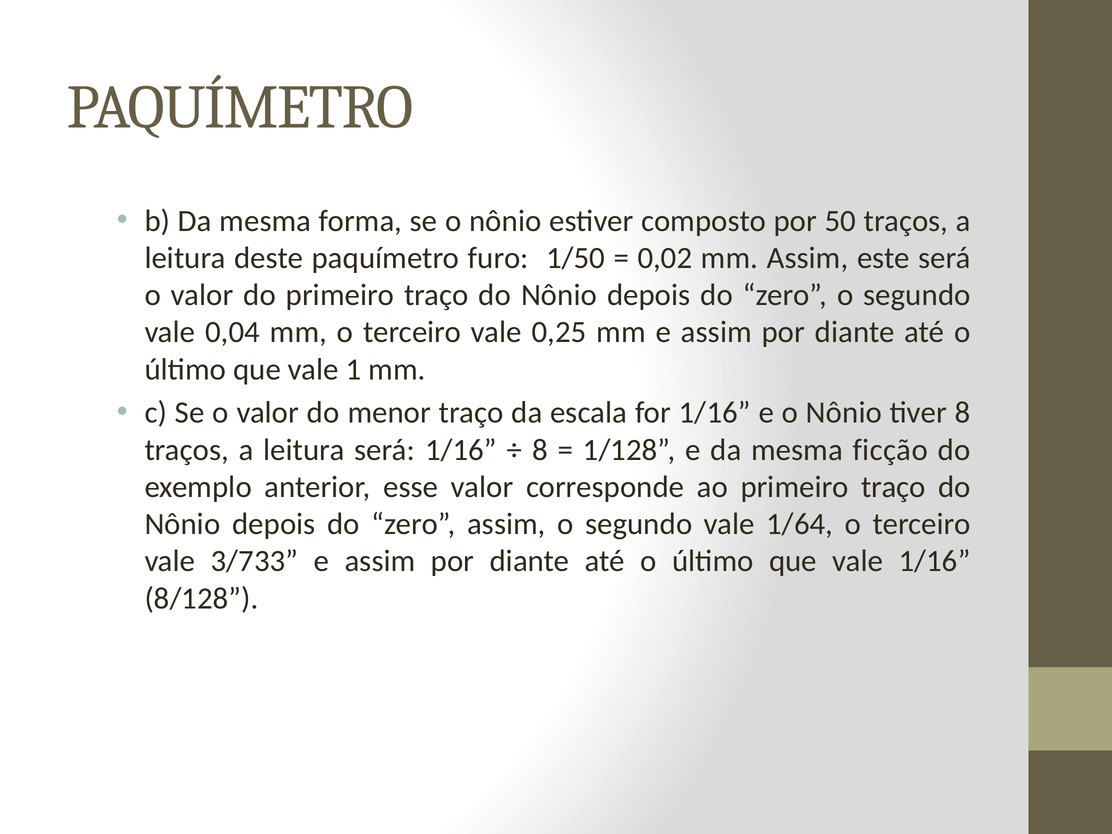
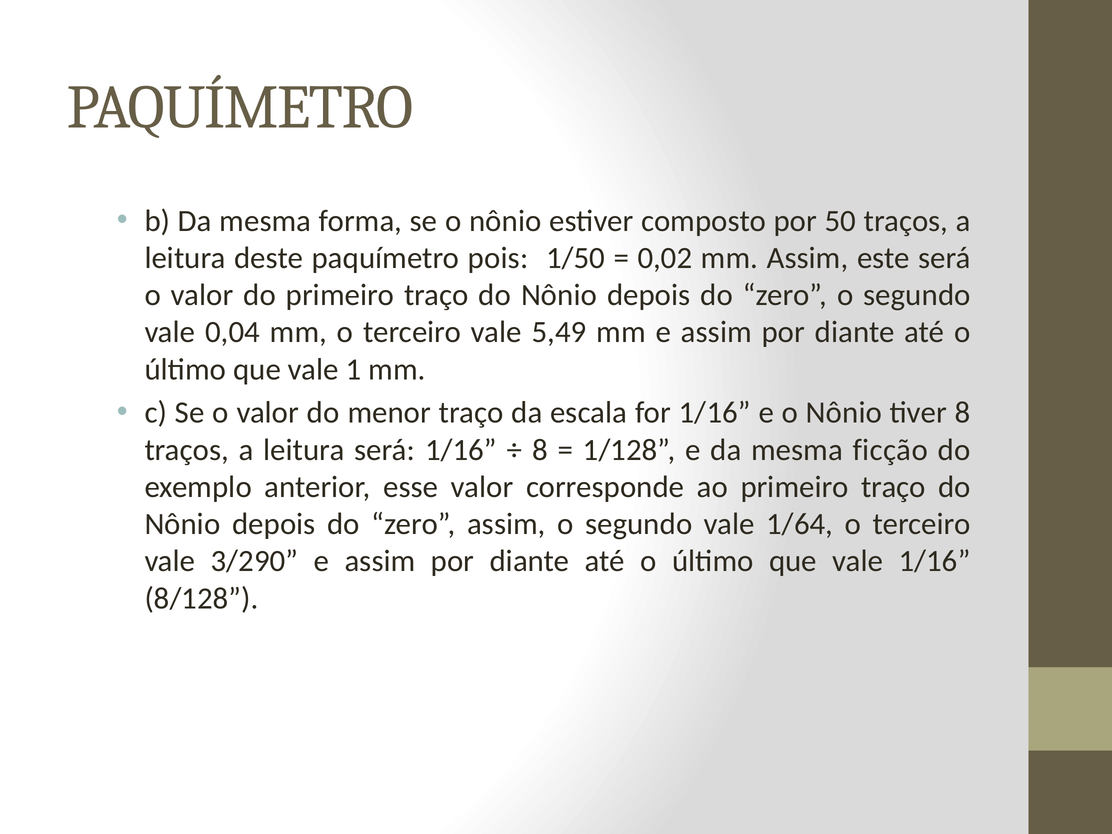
furo: furo -> pois (498, 258)
0,25: 0,25 -> 5,49 (559, 332)
3/733: 3/733 -> 3/290 (255, 561)
